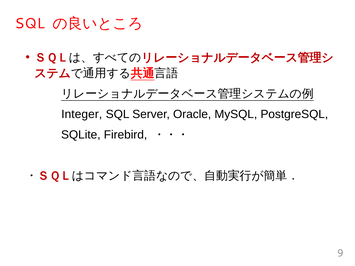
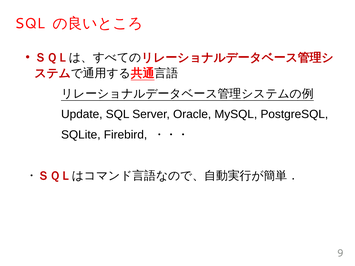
Integer: Integer -> Update (82, 114)
